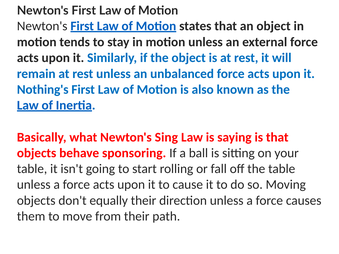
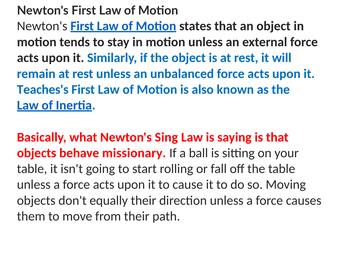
Nothing's: Nothing's -> Teaches's (43, 90)
sponsoring: sponsoring -> missionary (134, 153)
